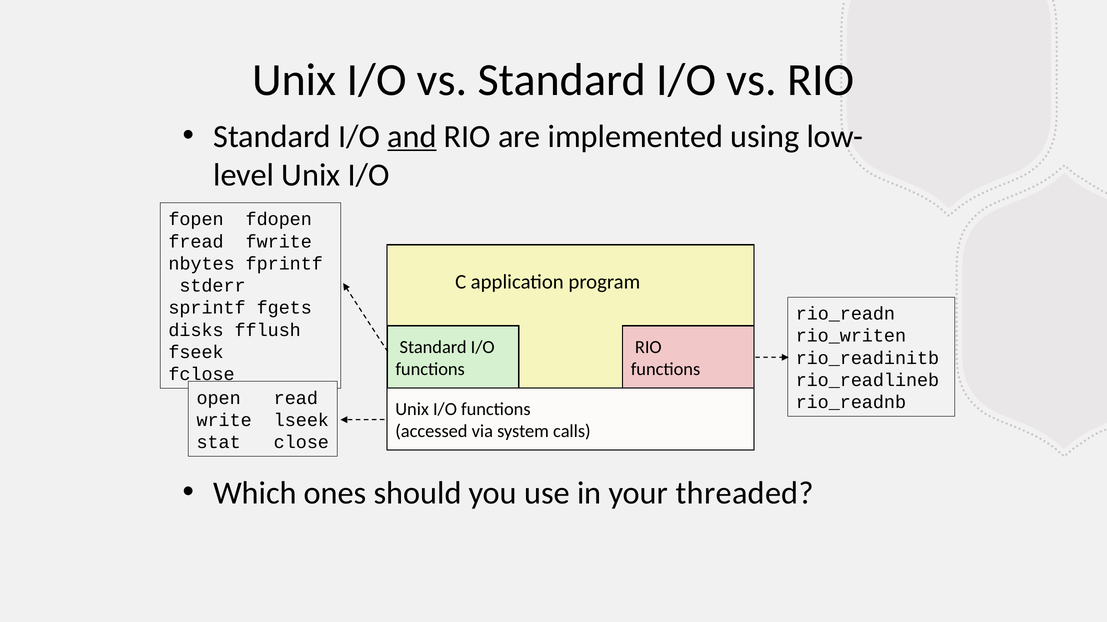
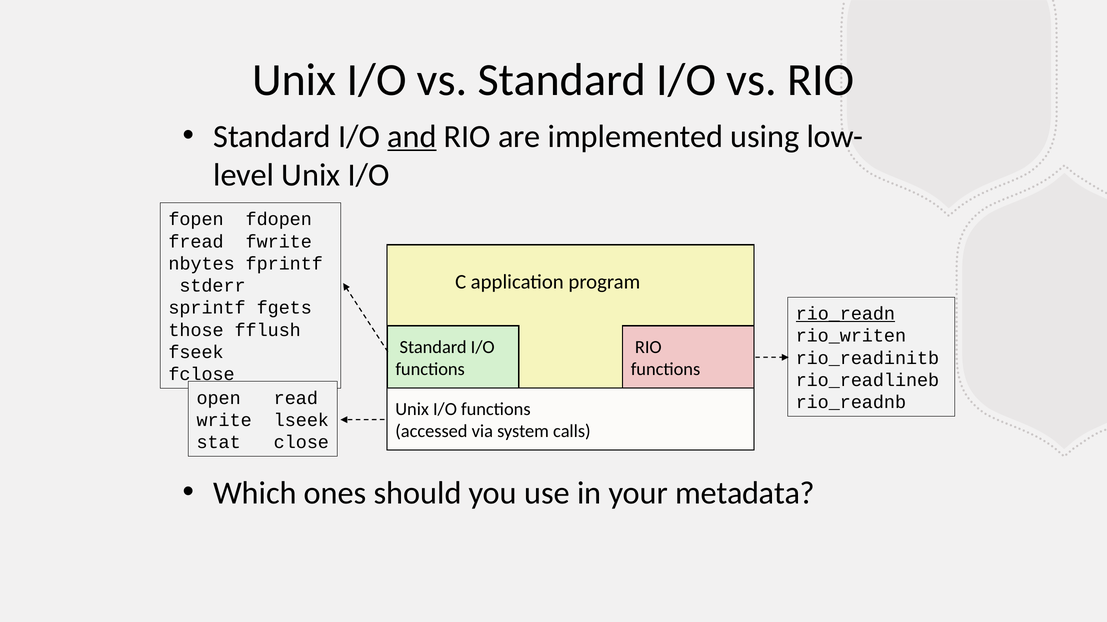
rio_readn underline: none -> present (845, 314)
disks: disks -> those (196, 330)
threaded: threaded -> metadata (745, 494)
